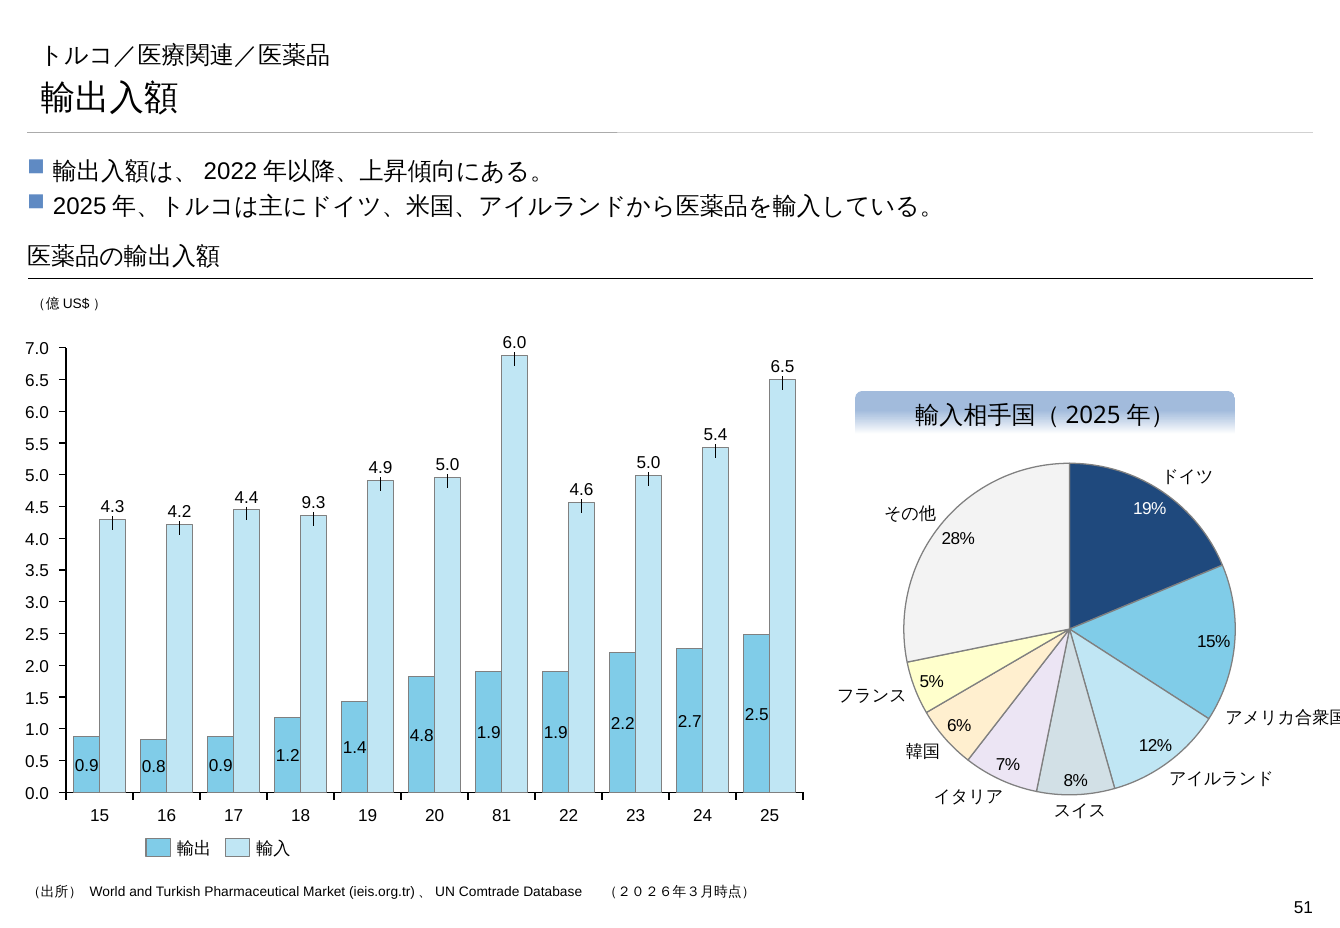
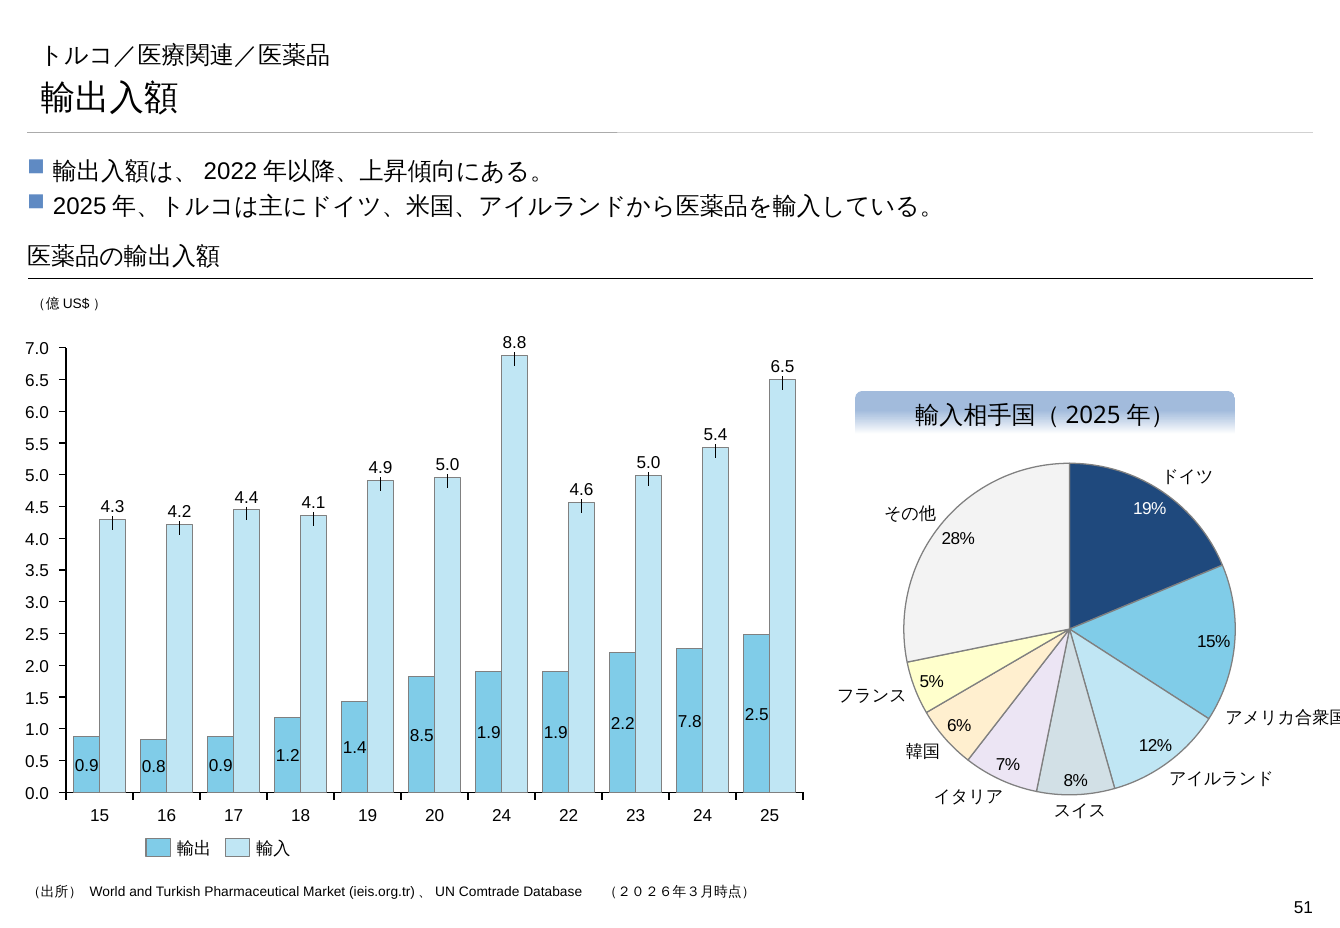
6.0: 6.0 -> 8.8 (515, 343)
9.3: 9.3 -> 4.1 (313, 503)
2.7: 2.7 -> 7.8 (690, 721)
4.8: 4.8 -> 8.5 (422, 735)
20 81: 81 -> 24 (502, 815)
